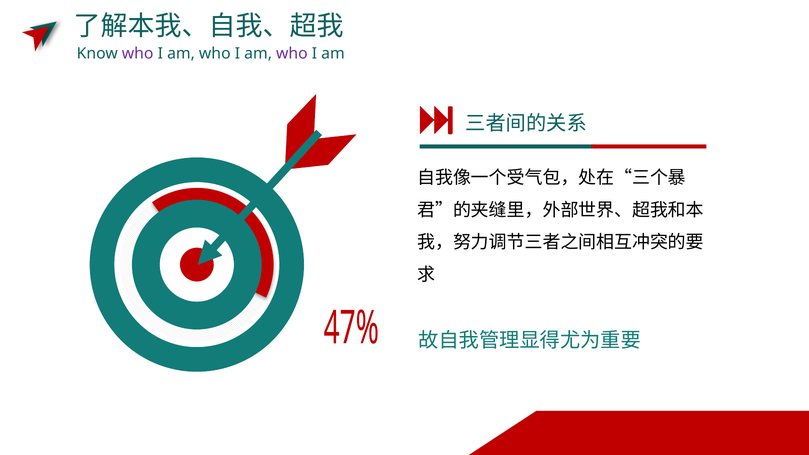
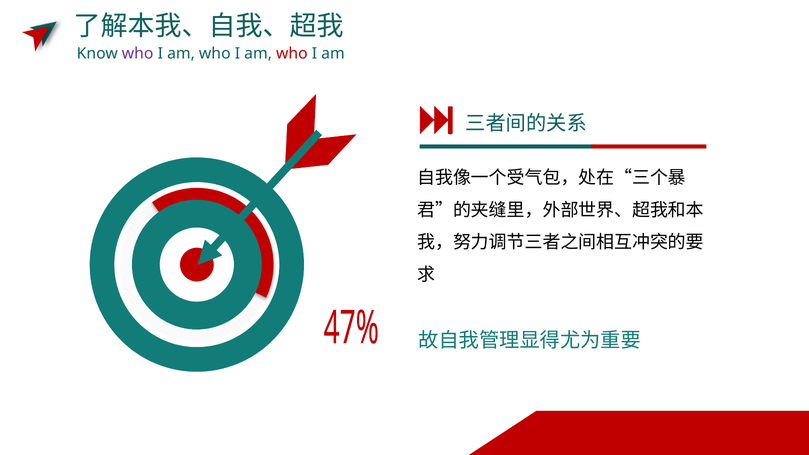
who colour: purple -> red (292, 54)
